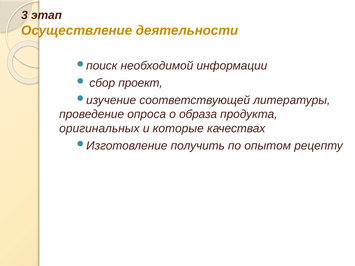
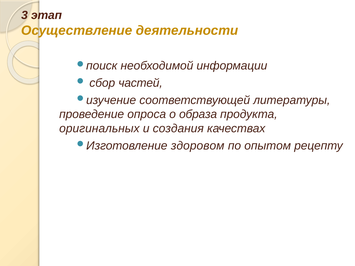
проект: проект -> частей (141, 83)
которые: которые -> создания (178, 129)
получить: получить -> здоровом (198, 146)
